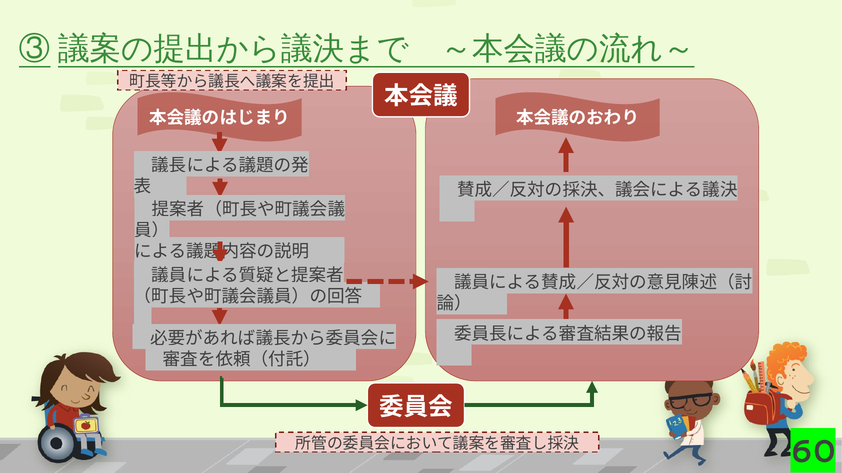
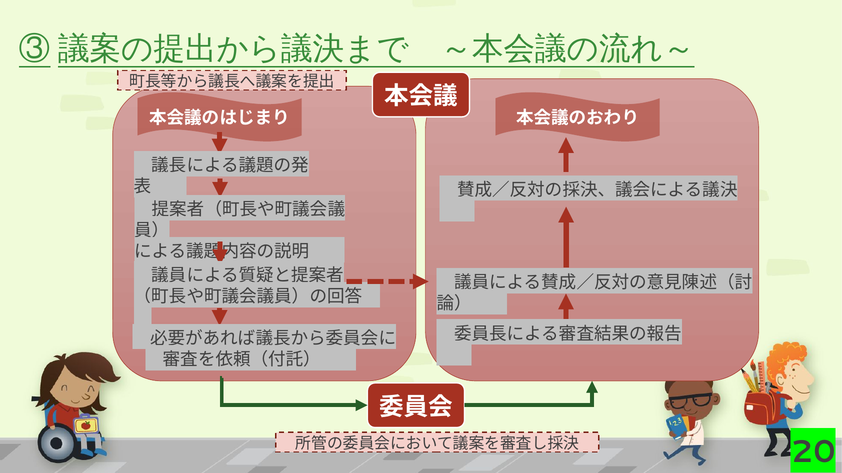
60: 60 -> 20 (813, 452)
